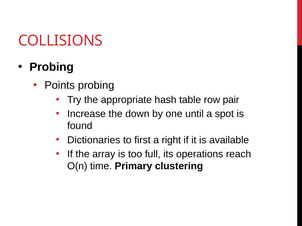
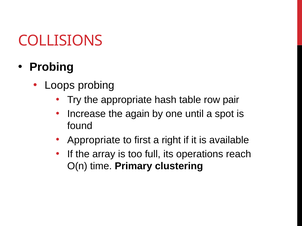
Points: Points -> Loops (60, 85)
down: down -> again (137, 114)
Dictionaries: Dictionaries -> Appropriate (94, 140)
